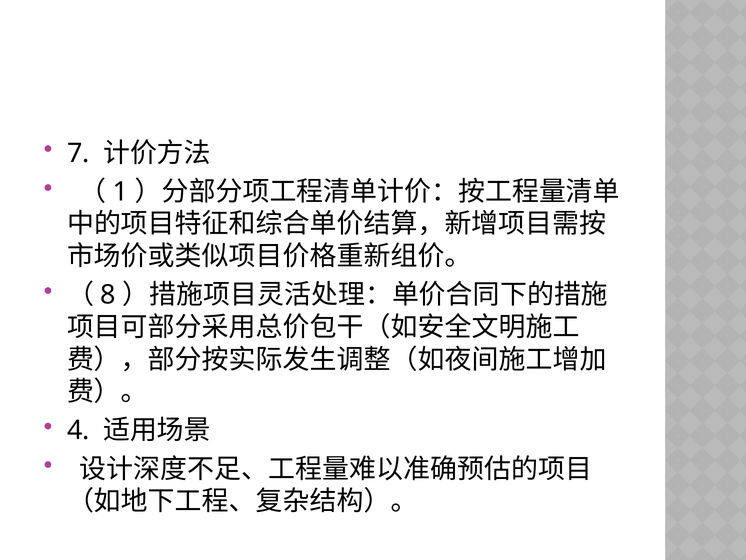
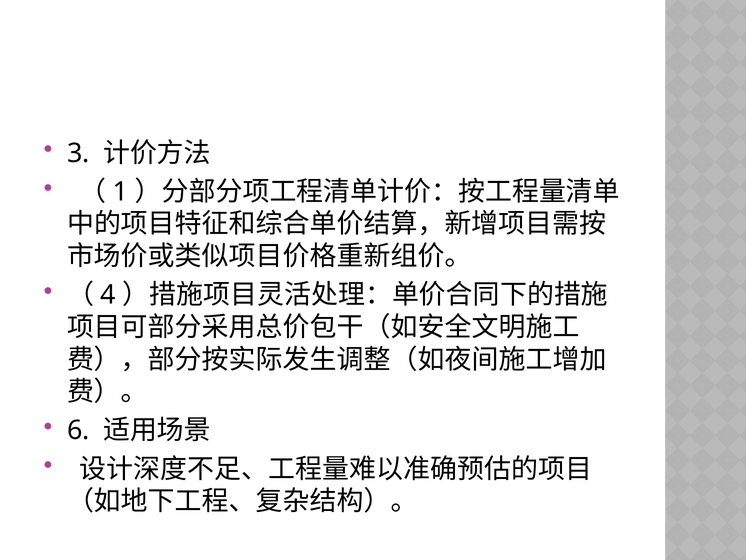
7: 7 -> 3 (78, 153)
8: 8 -> 4 (108, 295)
4: 4 -> 6 (78, 430)
